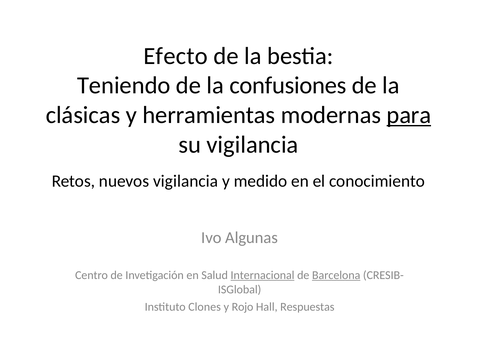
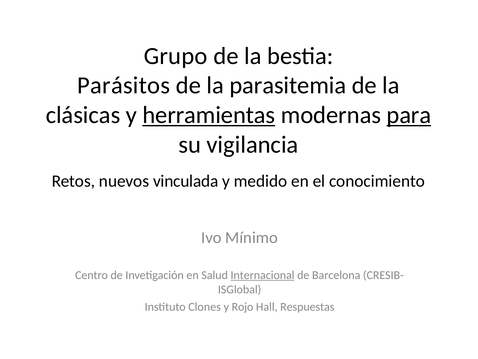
Efecto: Efecto -> Grupo (176, 56)
Teniendo: Teniendo -> Parásitos (124, 85)
confusiones: confusiones -> parasitemia (288, 85)
herramientas underline: none -> present (209, 115)
nuevos vigilancia: vigilancia -> vinculada (186, 181)
Algunas: Algunas -> Mínimo (252, 237)
Barcelona underline: present -> none (336, 275)
